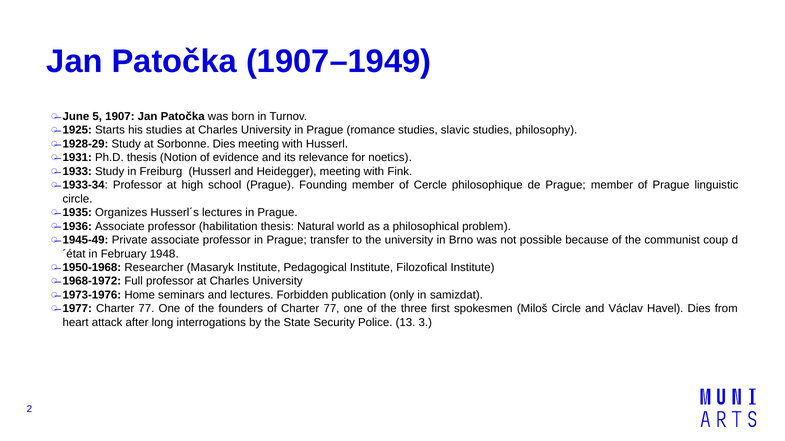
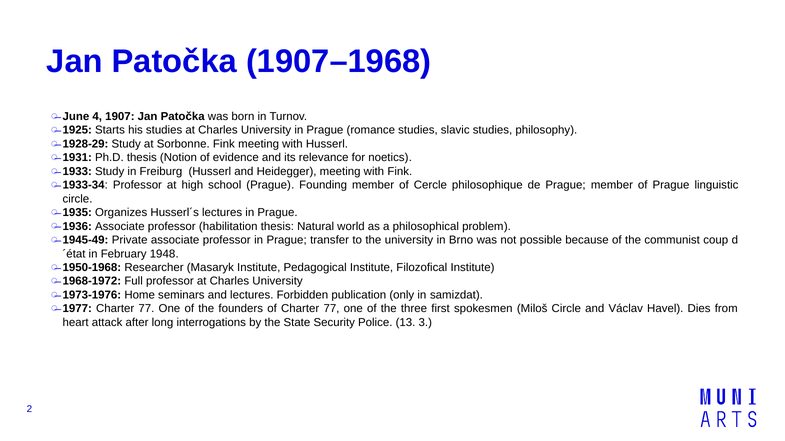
1907–1949: 1907–1949 -> 1907–1968 (339, 62)
5: 5 -> 4 (97, 117)
Sorbonne Dies: Dies -> Fink (224, 144)
